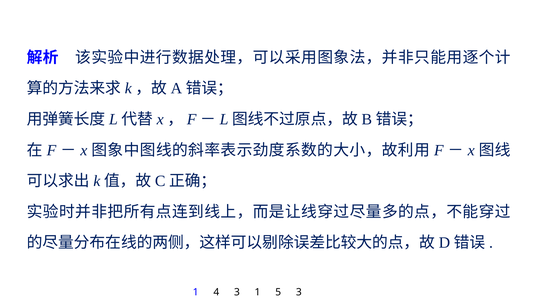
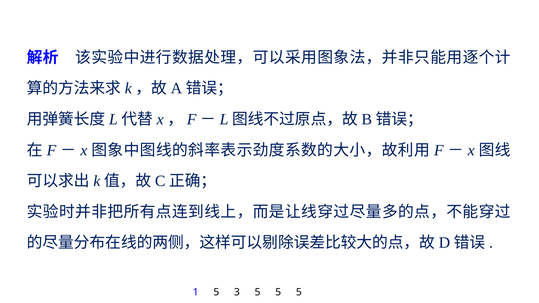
1 4: 4 -> 5 (216, 292)
3 1: 1 -> 5 (258, 292)
5 3: 3 -> 5 (299, 292)
